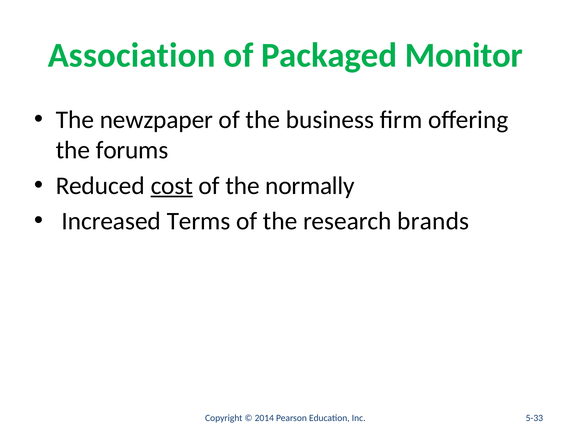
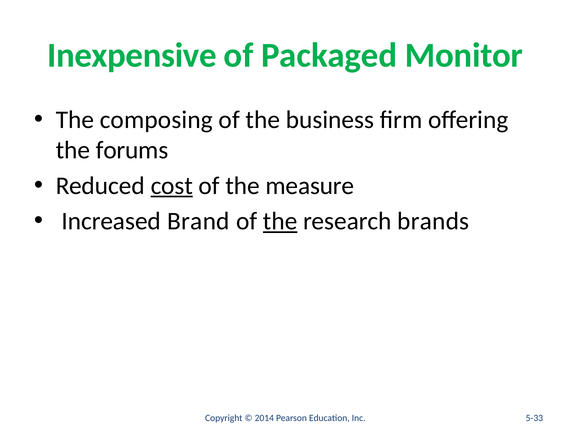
Association: Association -> Inexpensive (132, 55)
newzpaper: newzpaper -> composing (156, 120)
normally: normally -> measure (310, 186)
Terms: Terms -> Brand (198, 221)
the underline: none -> present (280, 221)
